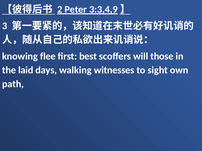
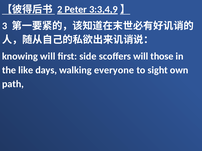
knowing flee: flee -> will (48, 57)
best: best -> side (88, 57)
laid: laid -> like (26, 70)
witnesses: witnesses -> everyone (114, 70)
